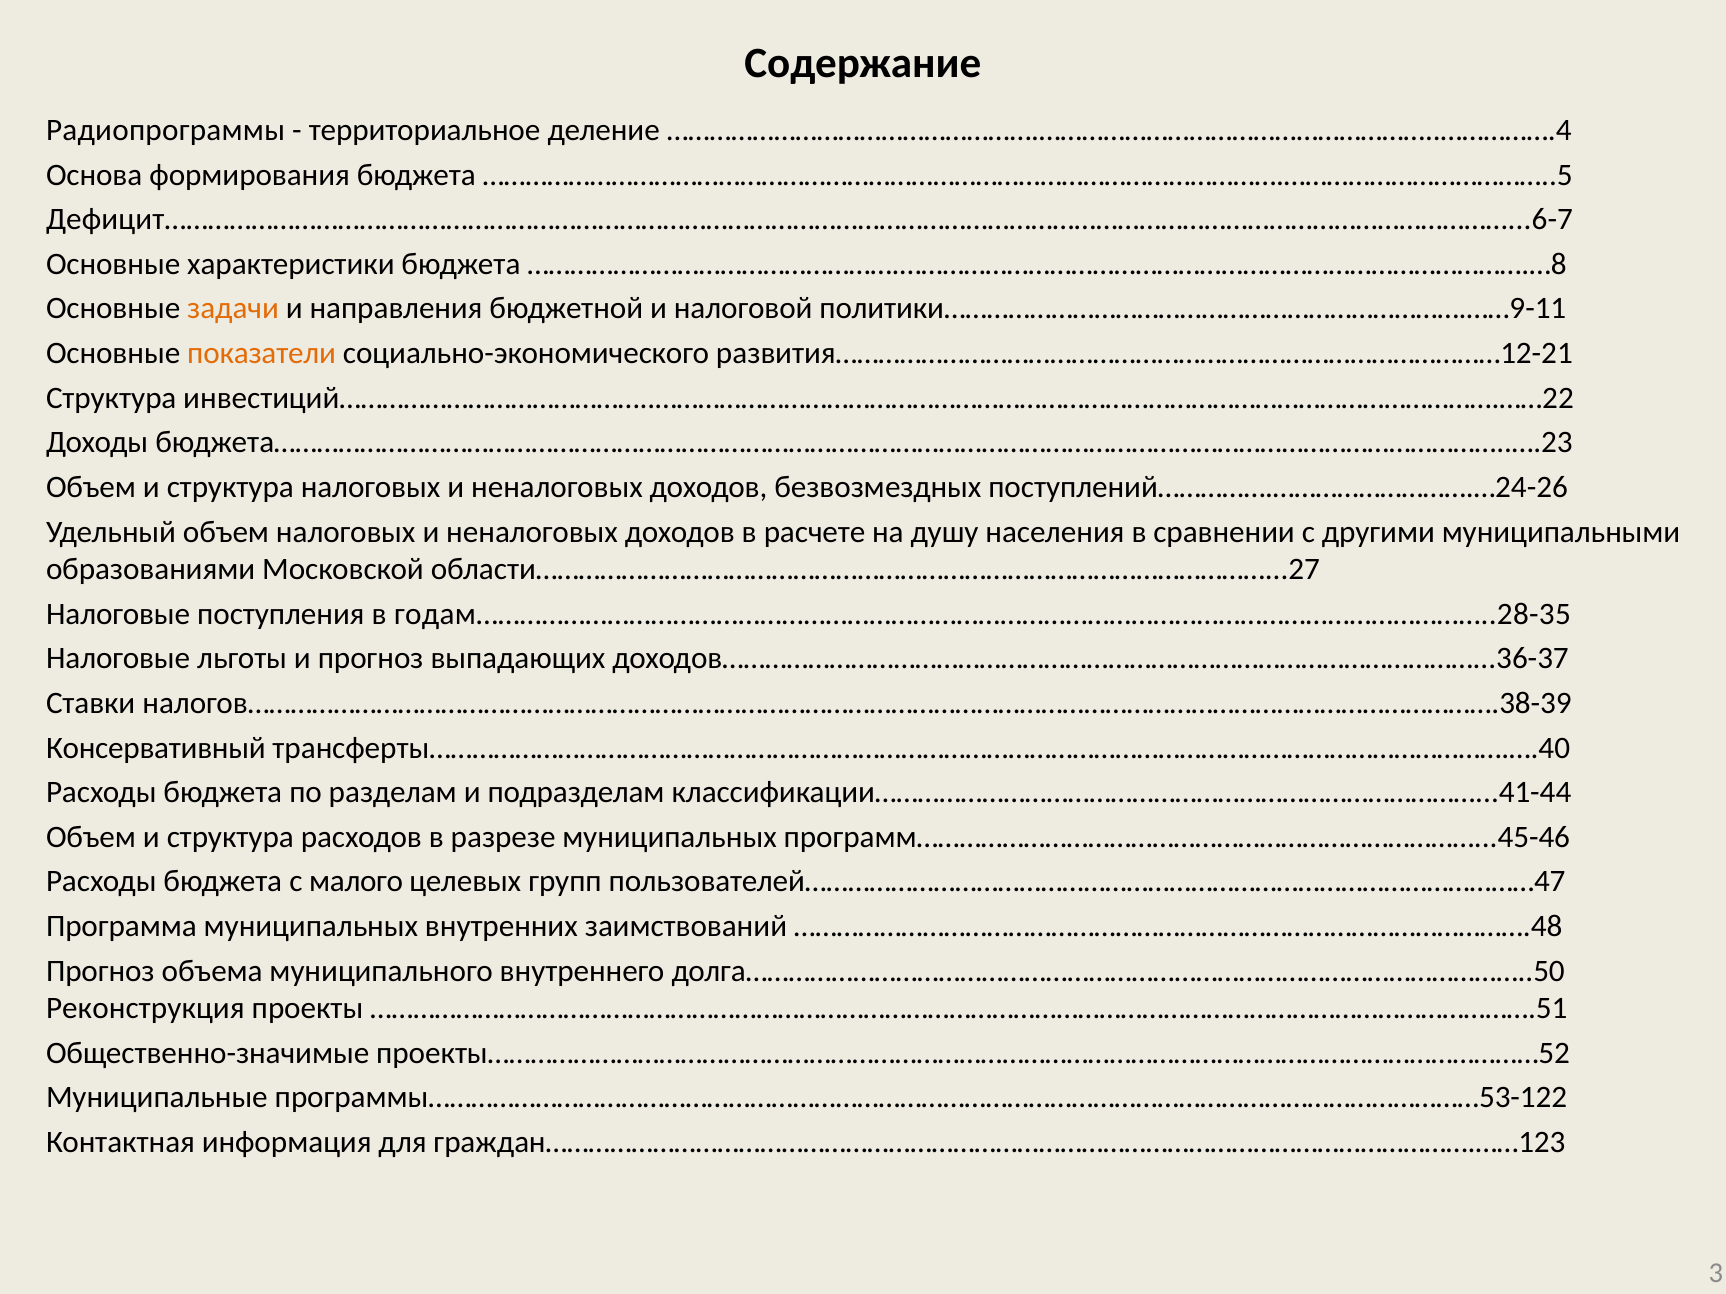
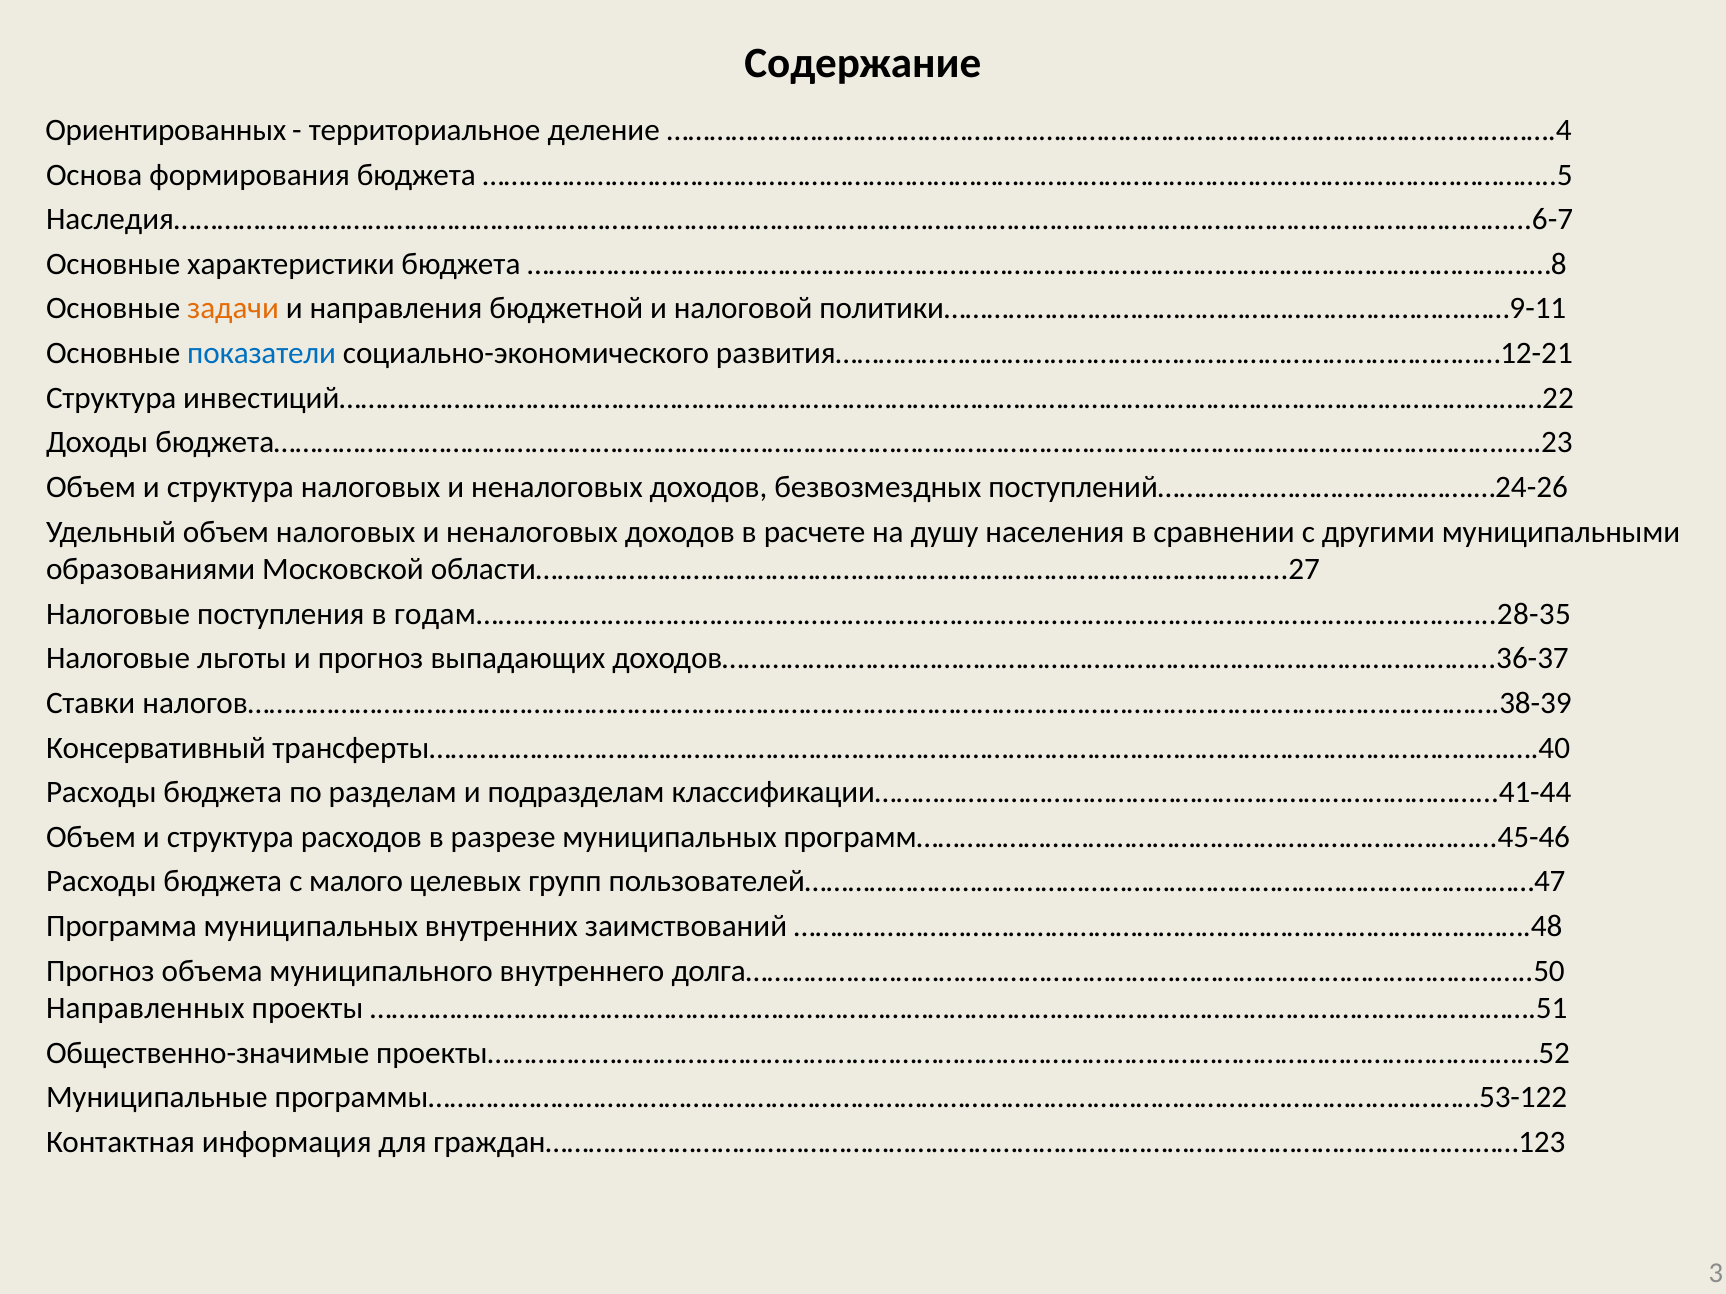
Радиопрограммы: Радиопрограммы -> Ориентированных (166, 130)
Дефицит……………………………………………………………………………………………………………………………………………………………………...6-7: Дефицит……………………………………………………………………………………………………………………………………………………………………...6-7 -> Наследия……………………………………………………………………………………………………………………………………………………………………...6-7 (810, 220)
показатели colour: orange -> blue (262, 353)
Реконструкция: Реконструкция -> Направленных (145, 1009)
